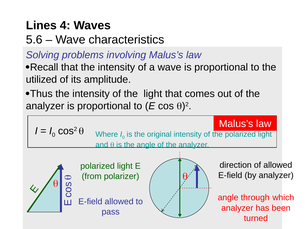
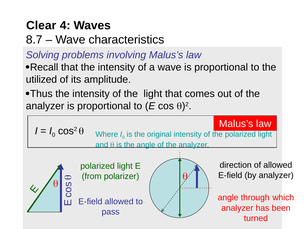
Lines: Lines -> Clear (41, 25)
5.6: 5.6 -> 8.7 (34, 40)
